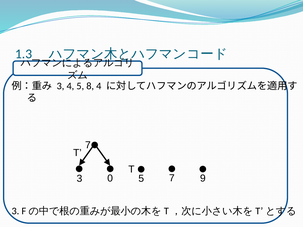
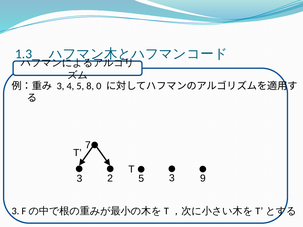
8 4: 4 -> 0 (99, 86)
0: 0 -> 2 (110, 179)
5 7: 7 -> 3 (172, 178)
